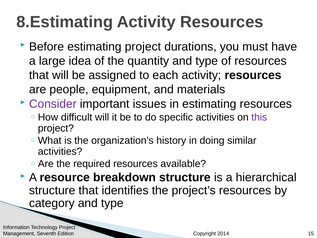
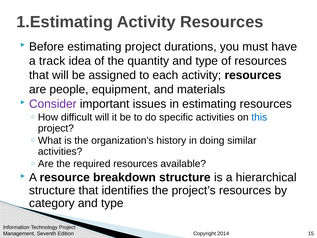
8.Estimating: 8.Estimating -> 1.Estimating (65, 22)
large: large -> track (52, 61)
this colour: purple -> blue (259, 117)
